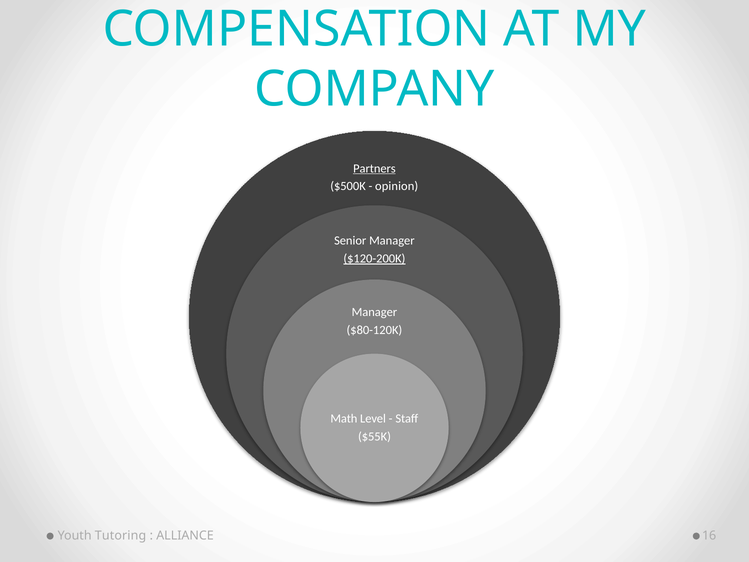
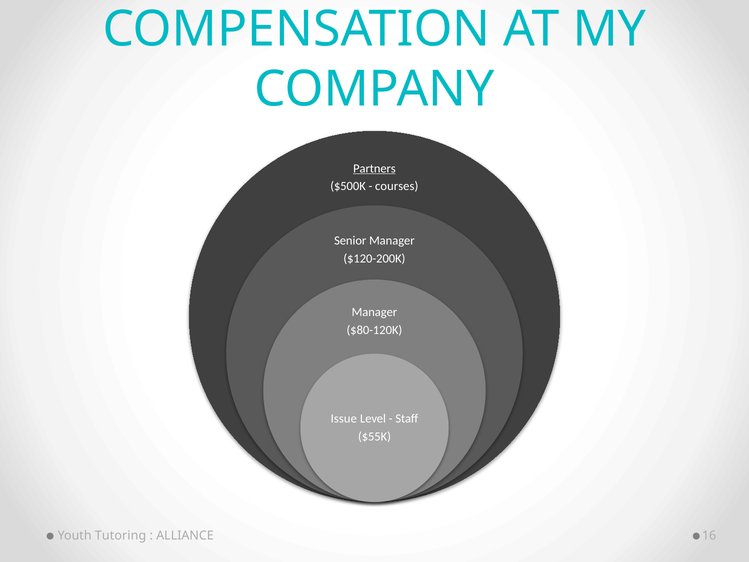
opinion: opinion -> courses (397, 186)
$120-200K underline: present -> none (374, 259)
Math: Math -> Issue (344, 419)
